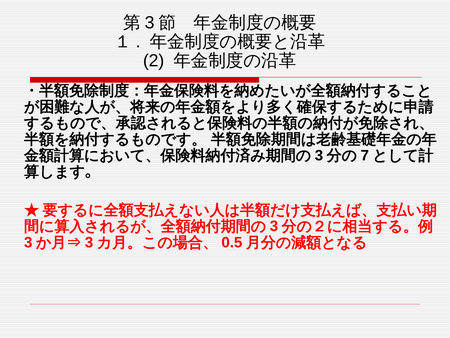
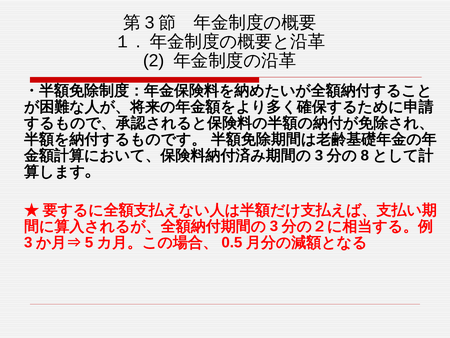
7: 7 -> 8 (365, 155)
3: 3 -> 5 (89, 242)
